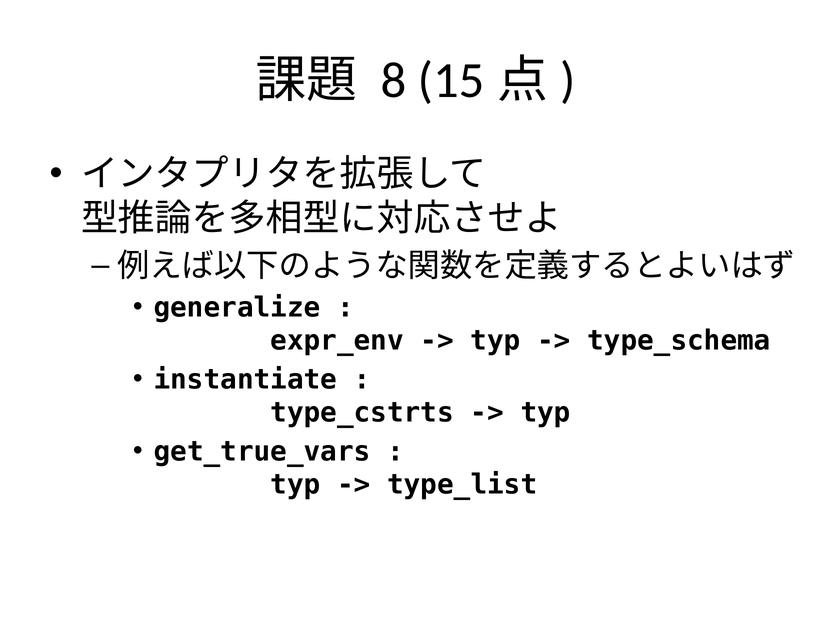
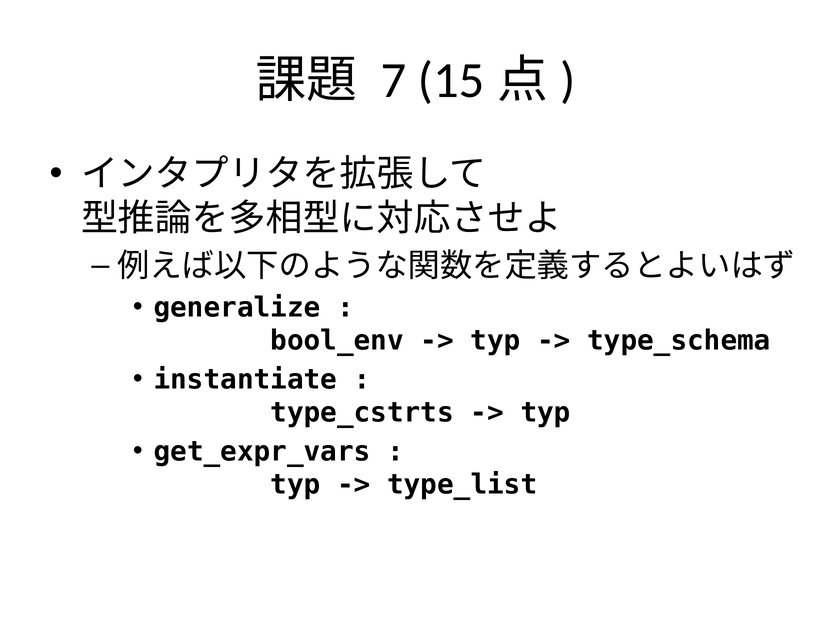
8: 8 -> 7 (394, 80)
expr_env: expr_env -> bool_env (337, 341)
get_true_vars: get_true_vars -> get_expr_vars (262, 452)
